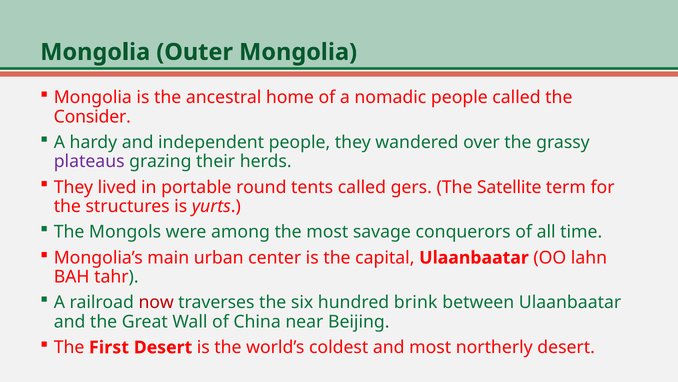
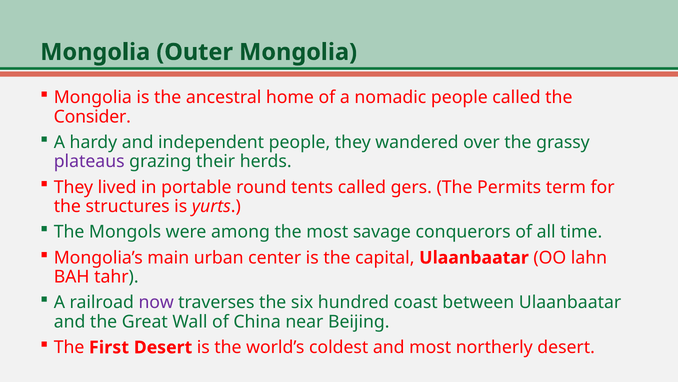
Satellite: Satellite -> Permits (509, 187)
now colour: red -> purple (156, 302)
brink: brink -> coast (416, 302)
